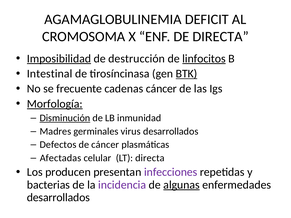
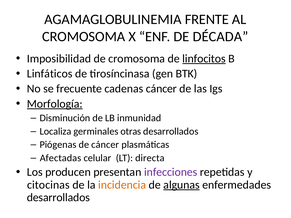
DEFICIT: DEFICIT -> FRENTE (207, 19)
DE DIRECTA: DIRECTA -> DÉCADA (221, 37)
Imposibilidad underline: present -> none (59, 59)
de destrucción: destrucción -> cromosoma (137, 59)
Intestinal: Intestinal -> Linfáticos (50, 74)
BTK underline: present -> none (186, 74)
Disminución underline: present -> none (65, 118)
Madres: Madres -> Localiza (55, 131)
virus: virus -> otras (131, 131)
Defectos: Defectos -> Piógenas (58, 145)
bacterias: bacterias -> citocinas (48, 185)
incidencia colour: purple -> orange (122, 185)
